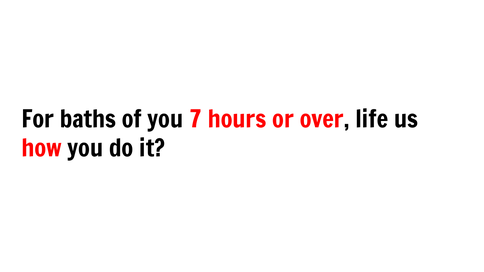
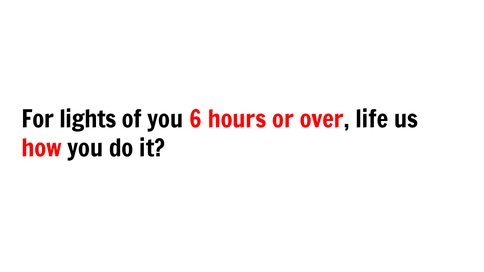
baths: baths -> lights (88, 120)
7: 7 -> 6 (196, 120)
